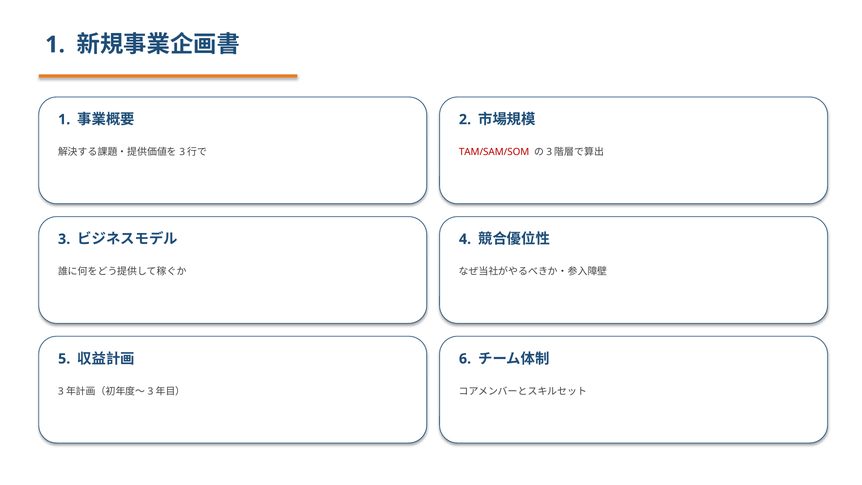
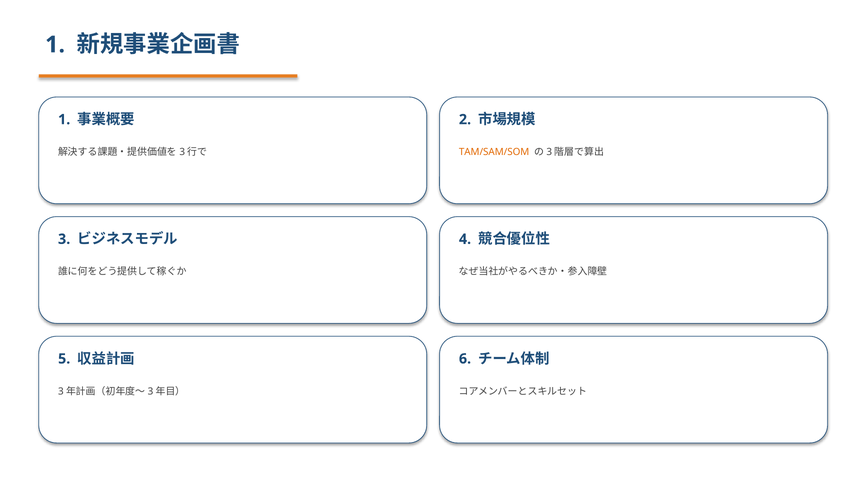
TAM/SAM/SOM colour: red -> orange (494, 152)
